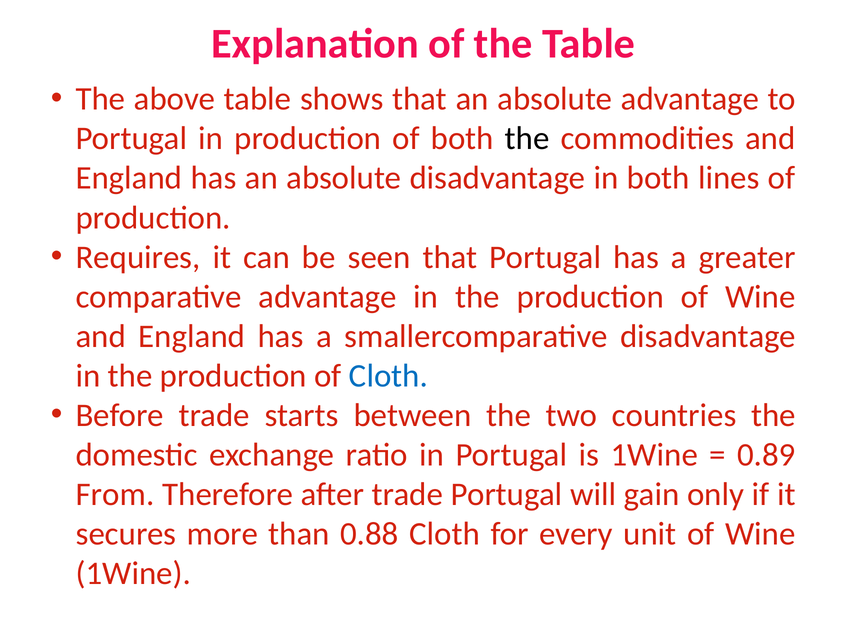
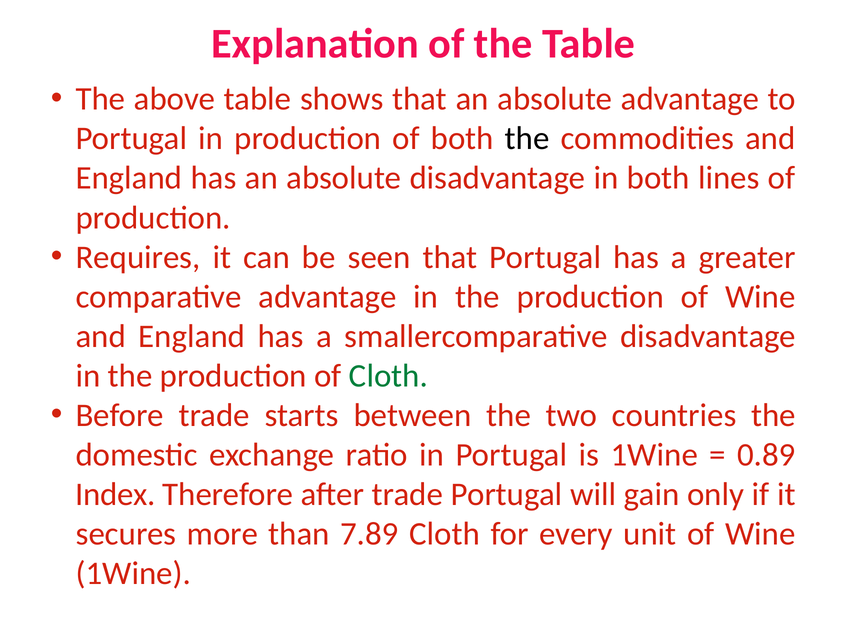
Cloth colour: blue -> green (388, 376)
From: From -> Index (115, 495)
0.88: 0.88 -> 7.89 (369, 534)
